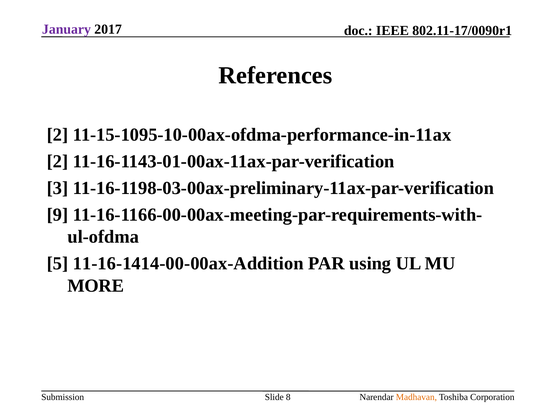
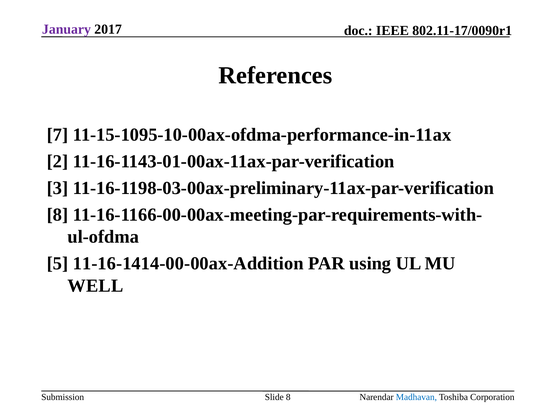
2: 2 -> 7 (58, 134)
9: 9 -> 8 (58, 214)
MORE: MORE -> WELL (95, 285)
Madhavan colour: orange -> blue (416, 396)
